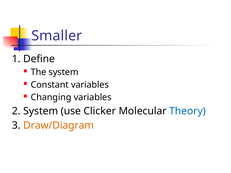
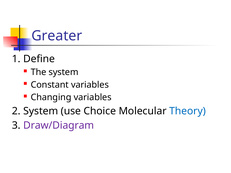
Smaller: Smaller -> Greater (57, 36)
Clicker: Clicker -> Choice (100, 111)
Draw/Diagram colour: orange -> purple (59, 126)
